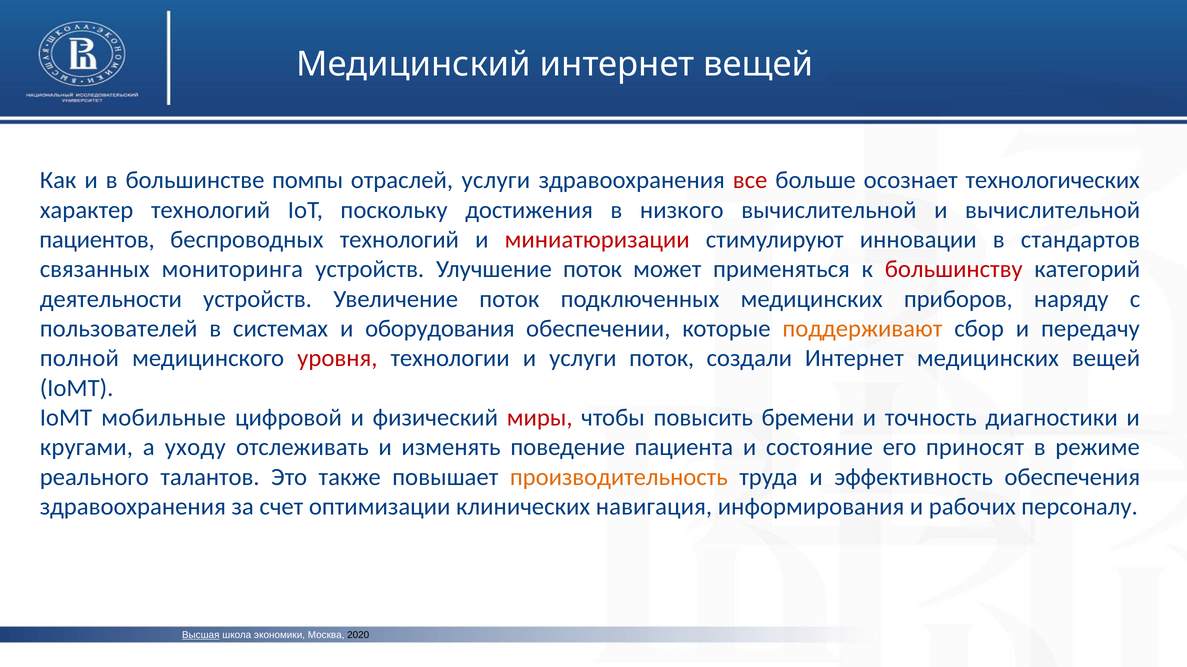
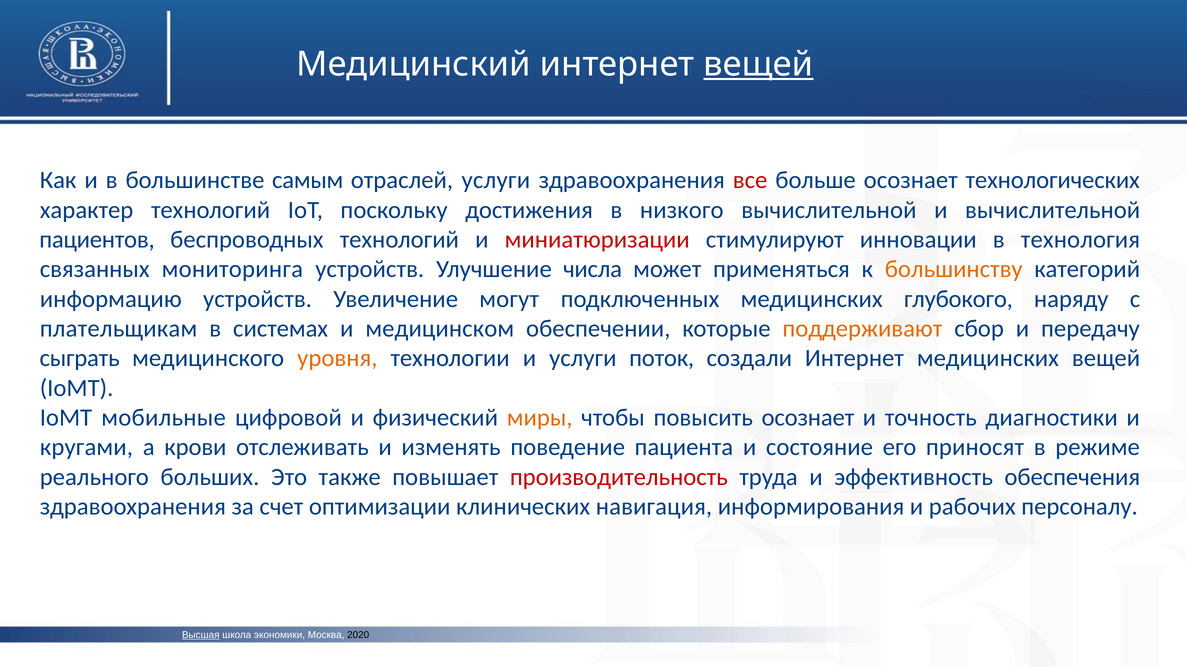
вещей underline: none -> present (758, 64)
помпы: помпы -> самым (308, 181)
стандартов: стандартов -> технология (1080, 240)
Улучшение поток: поток -> числа (593, 270)
большинству colour: red -> orange (954, 270)
деятельности: деятельности -> информацию (111, 299)
Увеличение поток: поток -> могут (509, 299)
приборов: приборов -> глубокого (958, 299)
пользователей: пользователей -> плательщикам (119, 329)
оборудования: оборудования -> медицинском (440, 329)
полной: полной -> сыграть (80, 359)
уровня colour: red -> orange (337, 359)
миры colour: red -> orange (540, 418)
повысить бремени: бремени -> осознает (808, 418)
уходу: уходу -> крови (195, 448)
талантов: талантов -> больших (210, 477)
производительность colour: orange -> red (619, 477)
